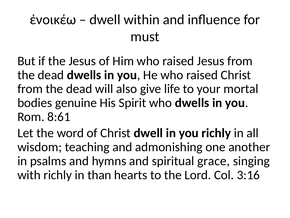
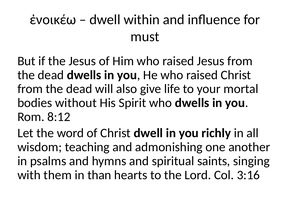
genuine: genuine -> without (76, 103)
8:61: 8:61 -> 8:12 (59, 117)
grace: grace -> saints (214, 161)
with richly: richly -> them (58, 175)
